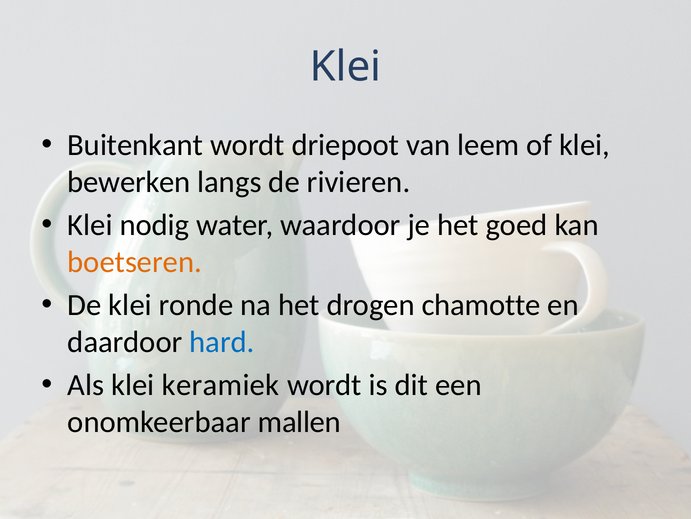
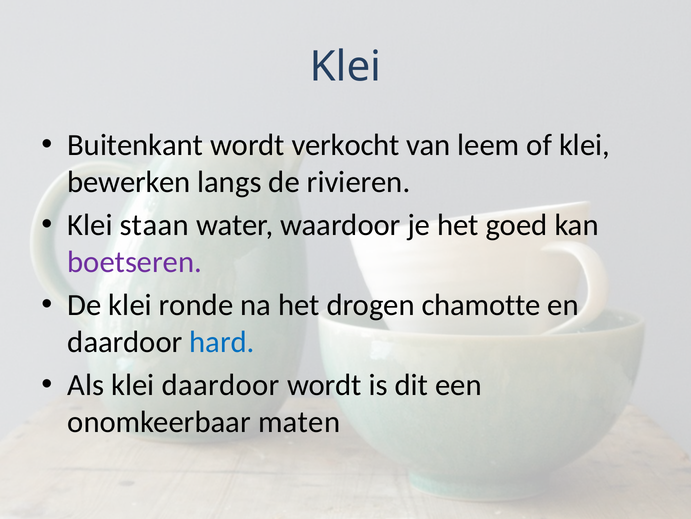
driepoot: driepoot -> verkocht (346, 145)
nodig: nodig -> staan (154, 225)
boetseren colour: orange -> purple (135, 262)
klei keramiek: keramiek -> daardoor (221, 385)
mallen: mallen -> maten (299, 422)
